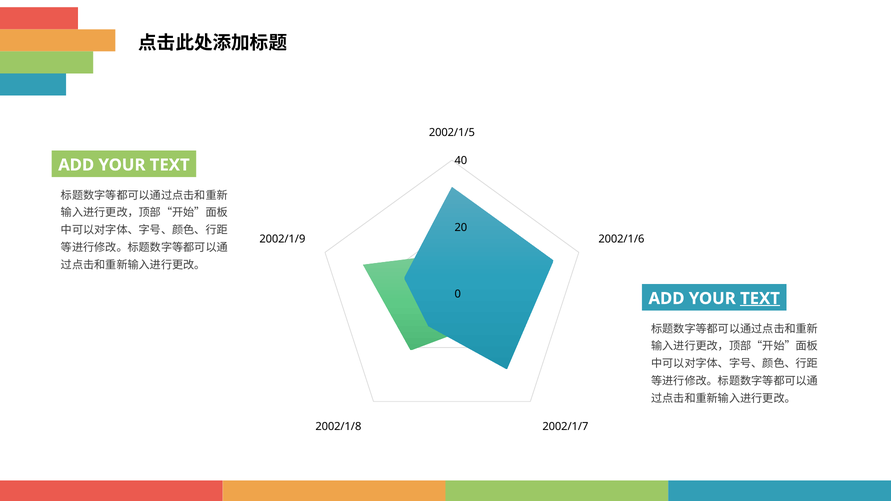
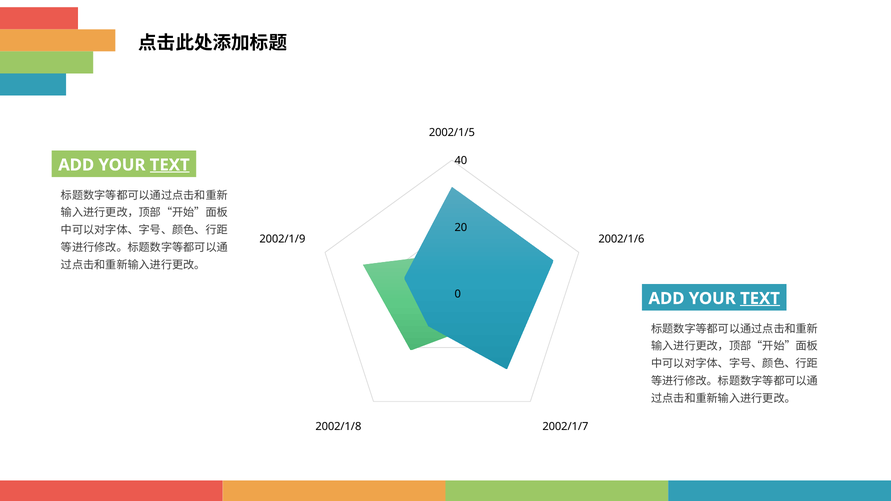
TEXT underline: none -> present (170, 165)
